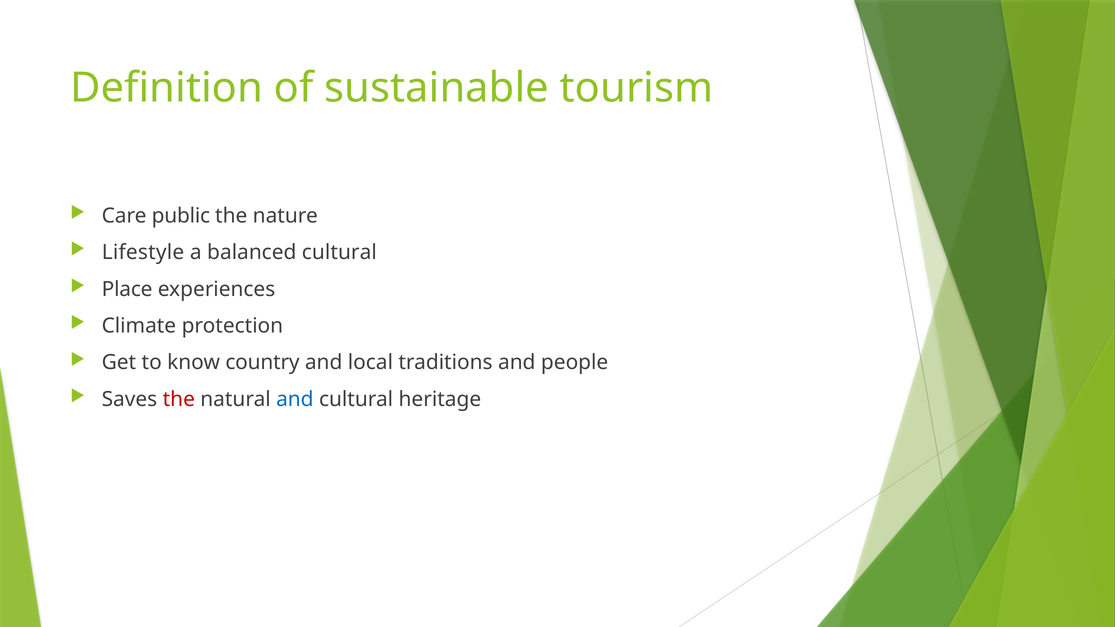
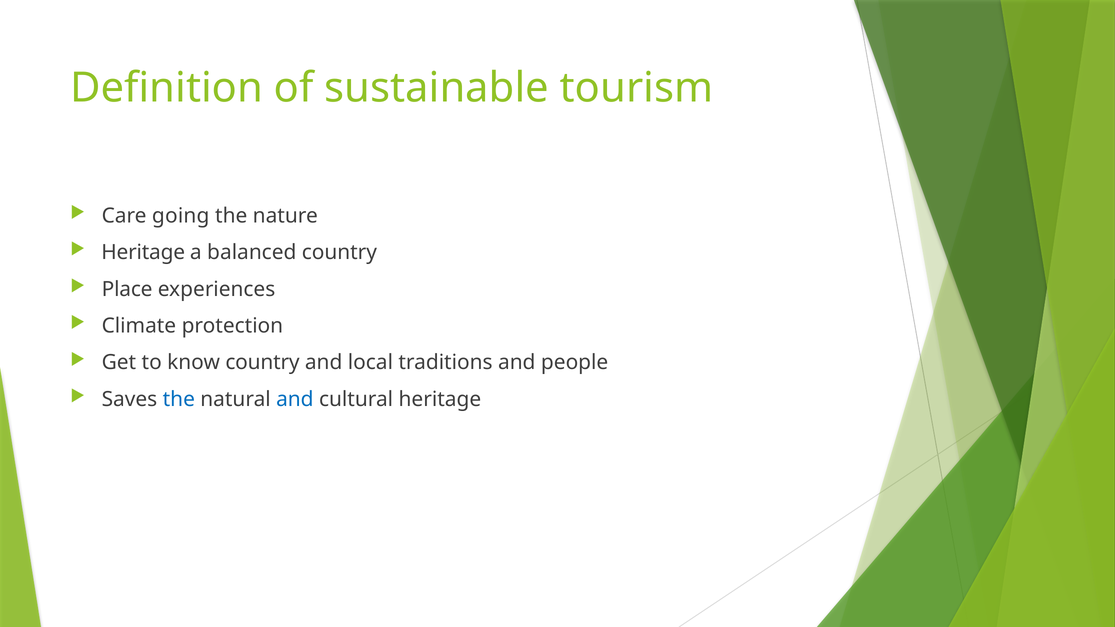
public: public -> going (181, 216)
Lifestyle: Lifestyle -> Heritage (143, 253)
balanced cultural: cultural -> country (339, 253)
the colour: red -> blue (179, 399)
